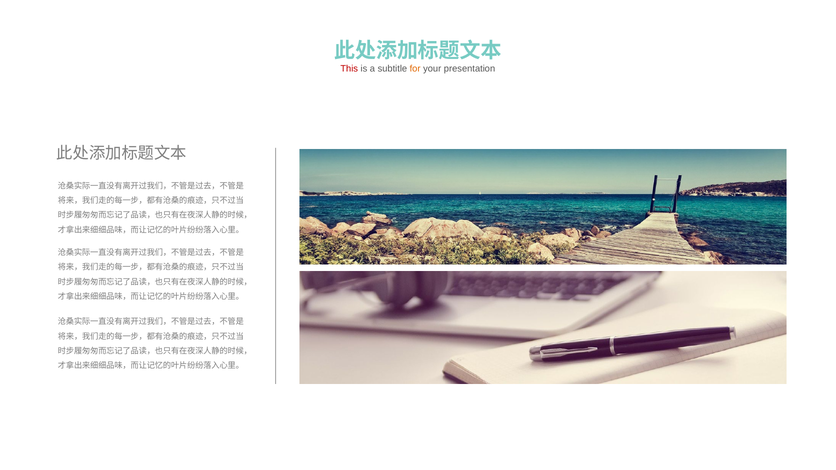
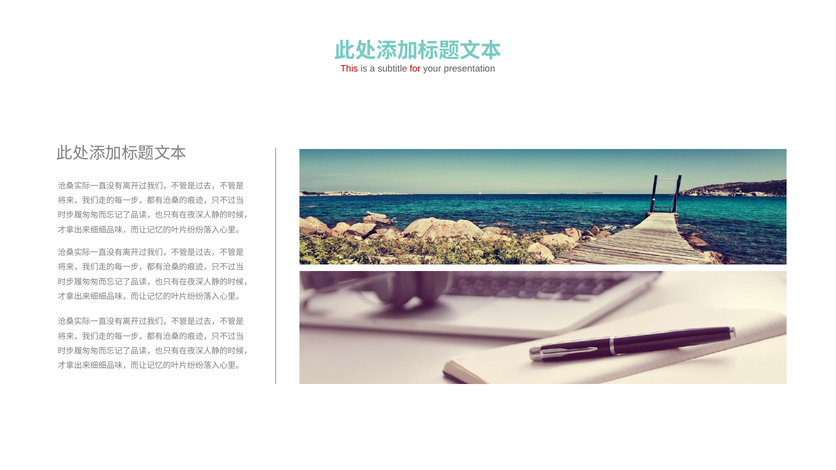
for colour: orange -> red (415, 69)
